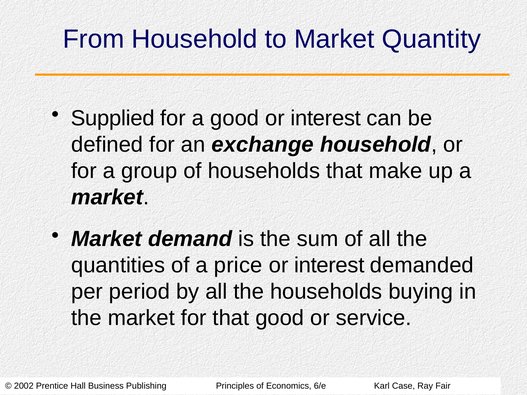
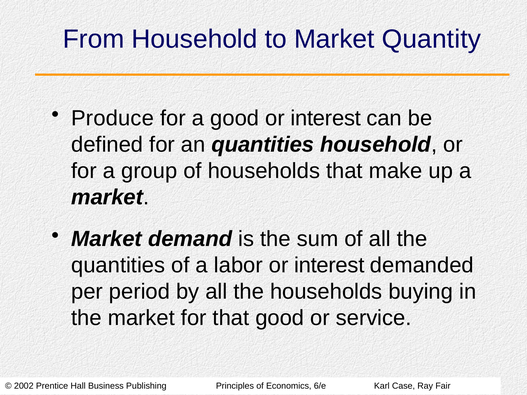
Supplied: Supplied -> Produce (113, 118)
an exchange: exchange -> quantities (263, 145)
price: price -> labor (238, 265)
